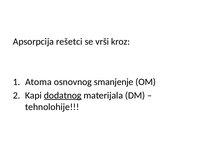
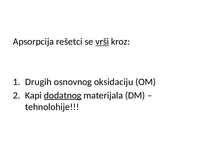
vrši underline: none -> present (102, 42)
Atoma: Atoma -> Drugih (38, 82)
smanjenje: smanjenje -> oksidaciju (114, 82)
